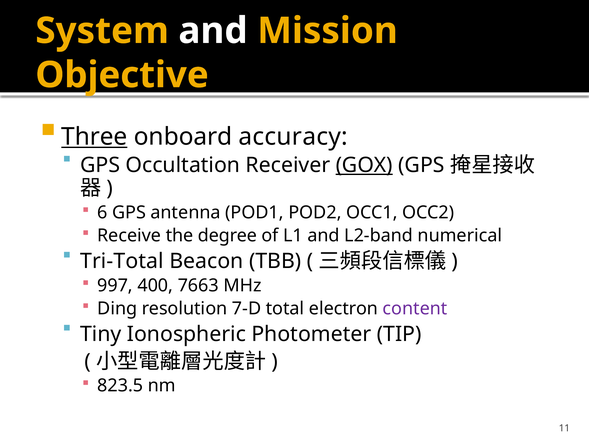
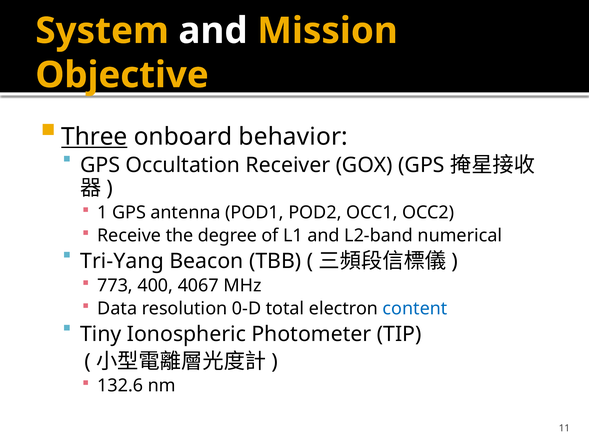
accuracy: accuracy -> behavior (293, 137)
GOX underline: present -> none (364, 165)
6: 6 -> 1 (102, 212)
Tri-Total: Tri-Total -> Tri-Yang (122, 261)
997: 997 -> 773 (115, 285)
7663: 7663 -> 4067 (198, 285)
Ding: Ding -> Data (117, 308)
7-D: 7-D -> 0-D (247, 308)
content colour: purple -> blue (415, 308)
823.5: 823.5 -> 132.6 (120, 385)
